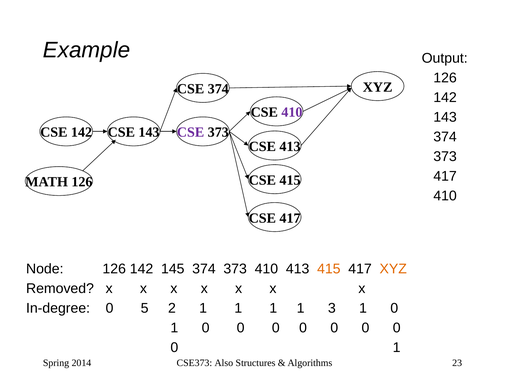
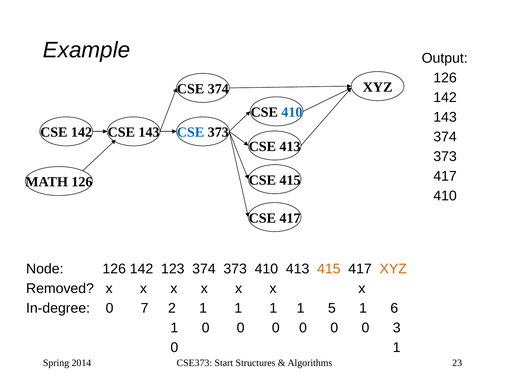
410 colour: purple -> blue (292, 112)
CSE colour: purple -> blue (191, 132)
145: 145 -> 123 (173, 269)
5: 5 -> 7 (145, 308)
3: 3 -> 5 (332, 308)
0: 0 -> 6 (394, 308)
0: 0 -> 3 (397, 328)
Also: Also -> Start (224, 363)
